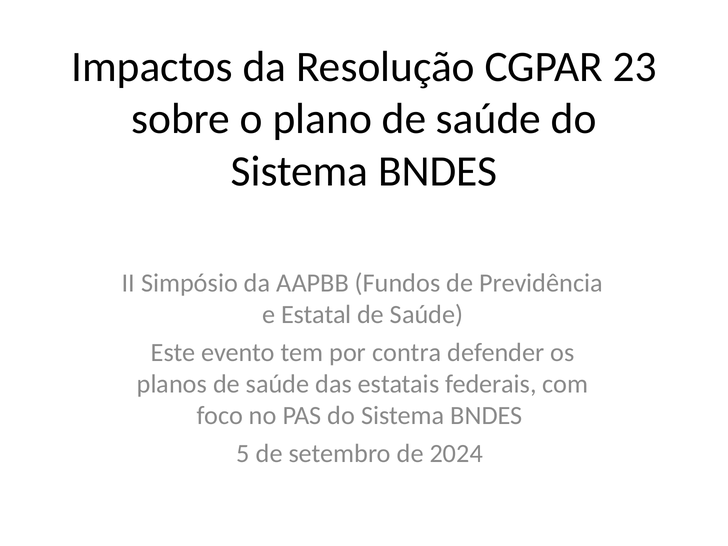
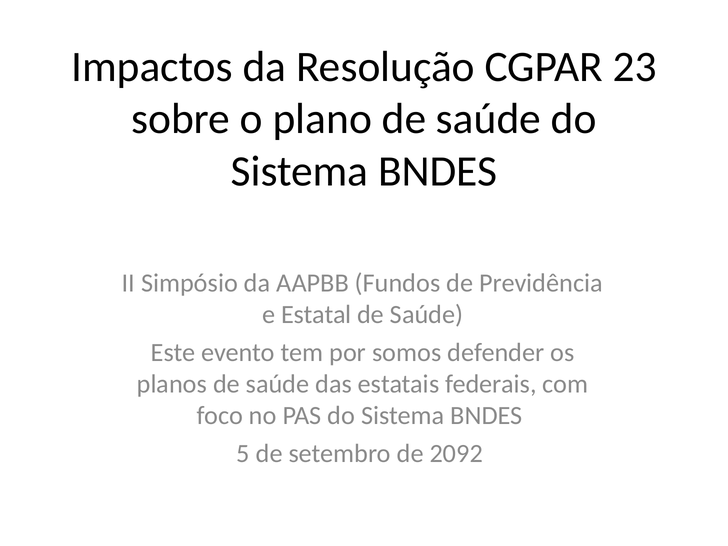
contra: contra -> somos (407, 352)
2024: 2024 -> 2092 (456, 453)
